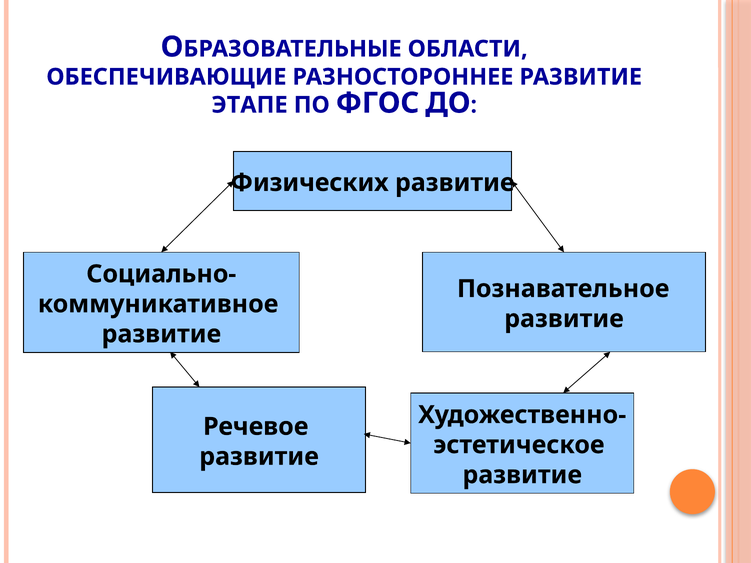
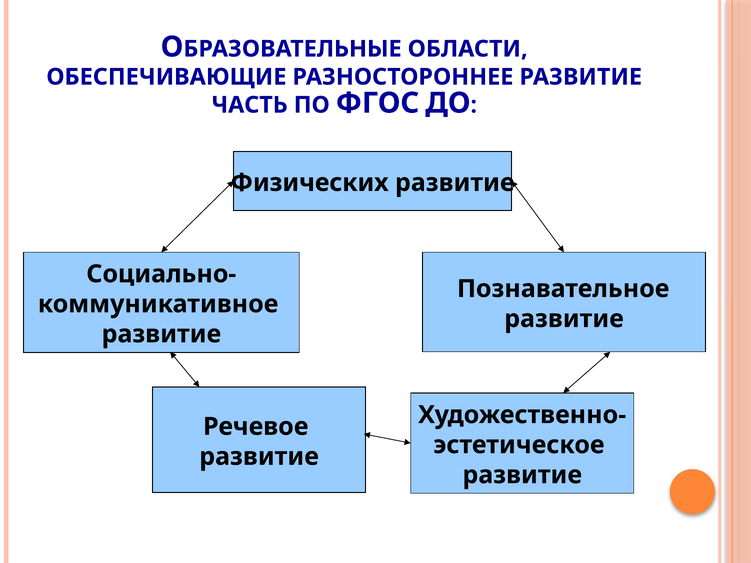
ЭТАПЕ: ЭТАПЕ -> ЧАСТЬ (250, 105)
